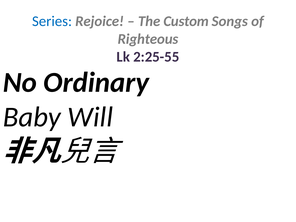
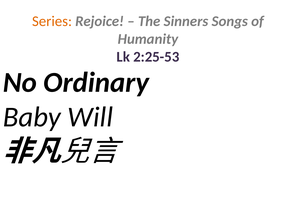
Series colour: blue -> orange (52, 21)
Custom: Custom -> Sinners (186, 21)
Righteous: Righteous -> Humanity (148, 39)
2:25-55: 2:25-55 -> 2:25-53 (156, 57)
